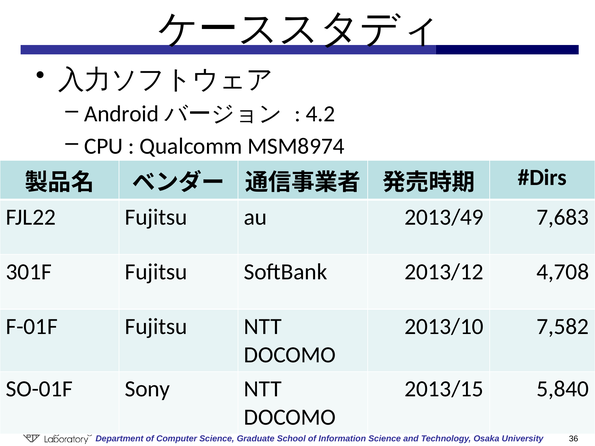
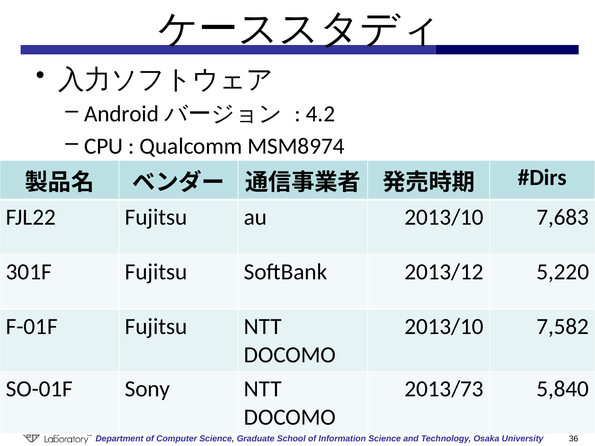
au 2013/49: 2013/49 -> 2013/10 (444, 217)
4,708: 4,708 -> 5,220 (563, 272)
2013/15: 2013/15 -> 2013/73 (444, 389)
